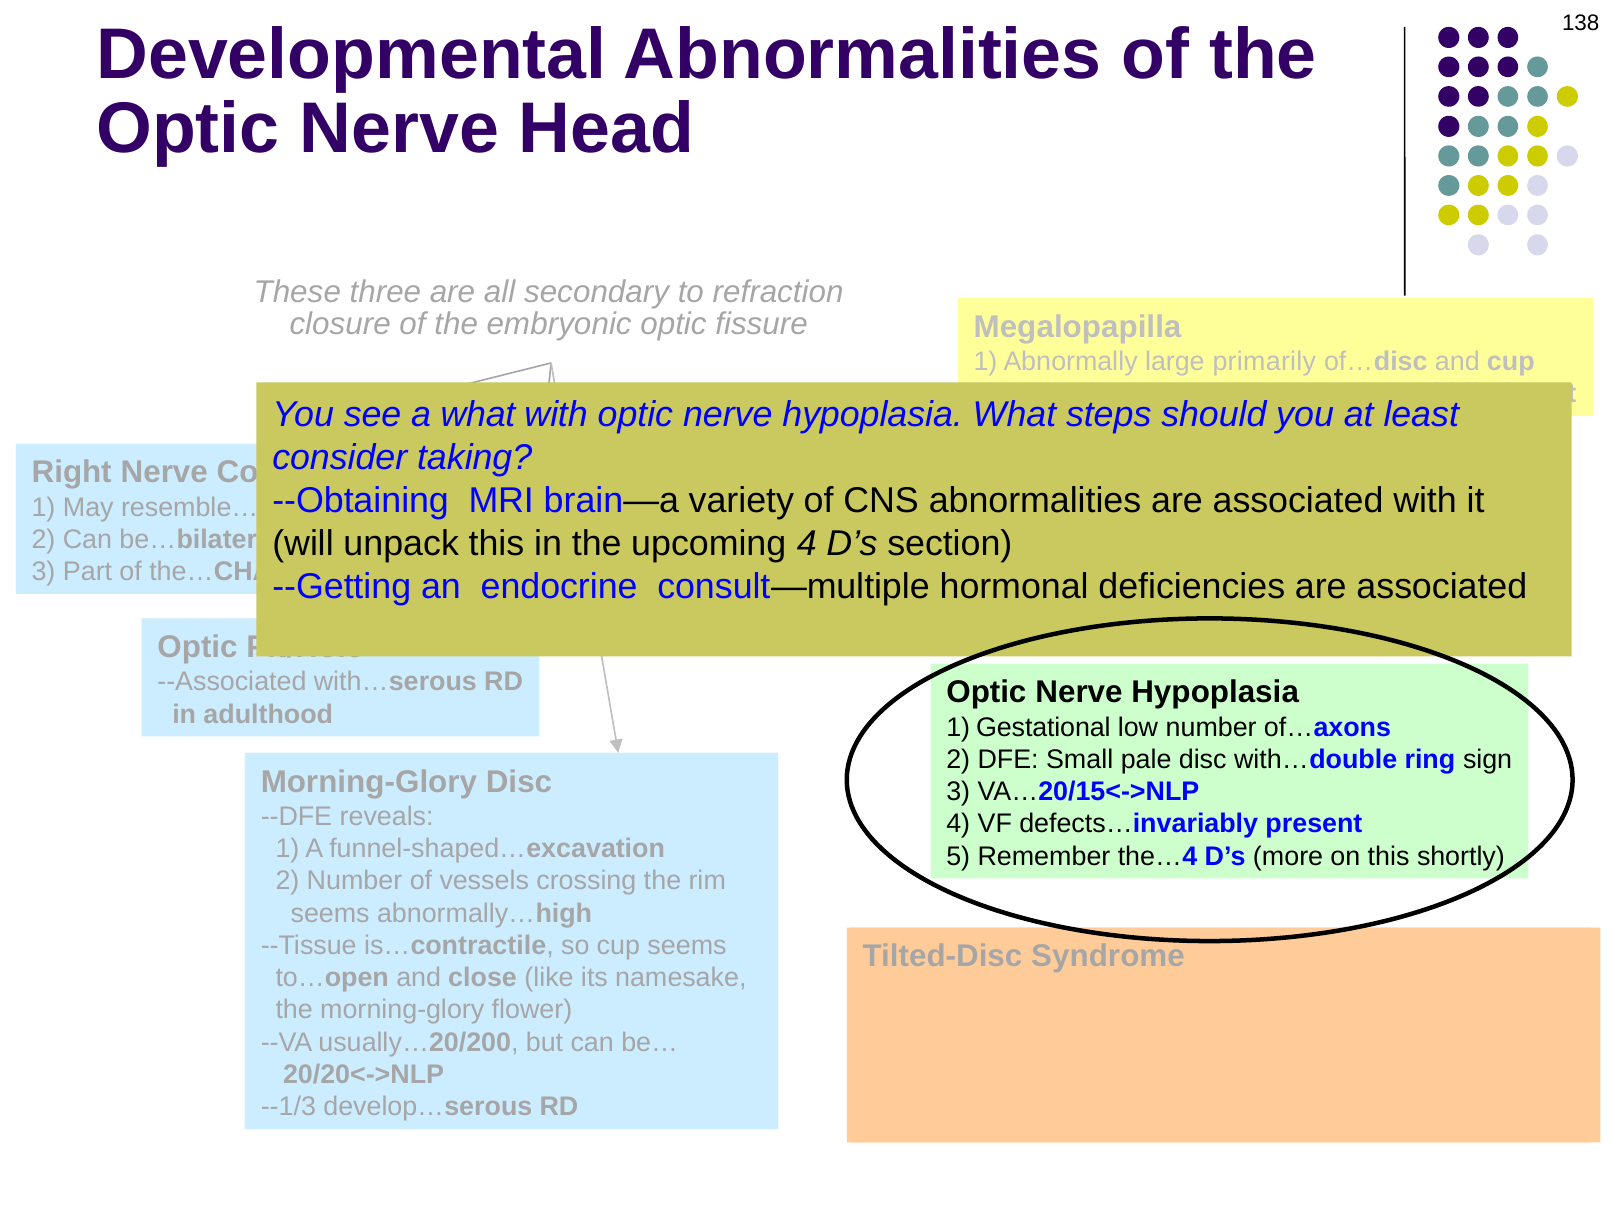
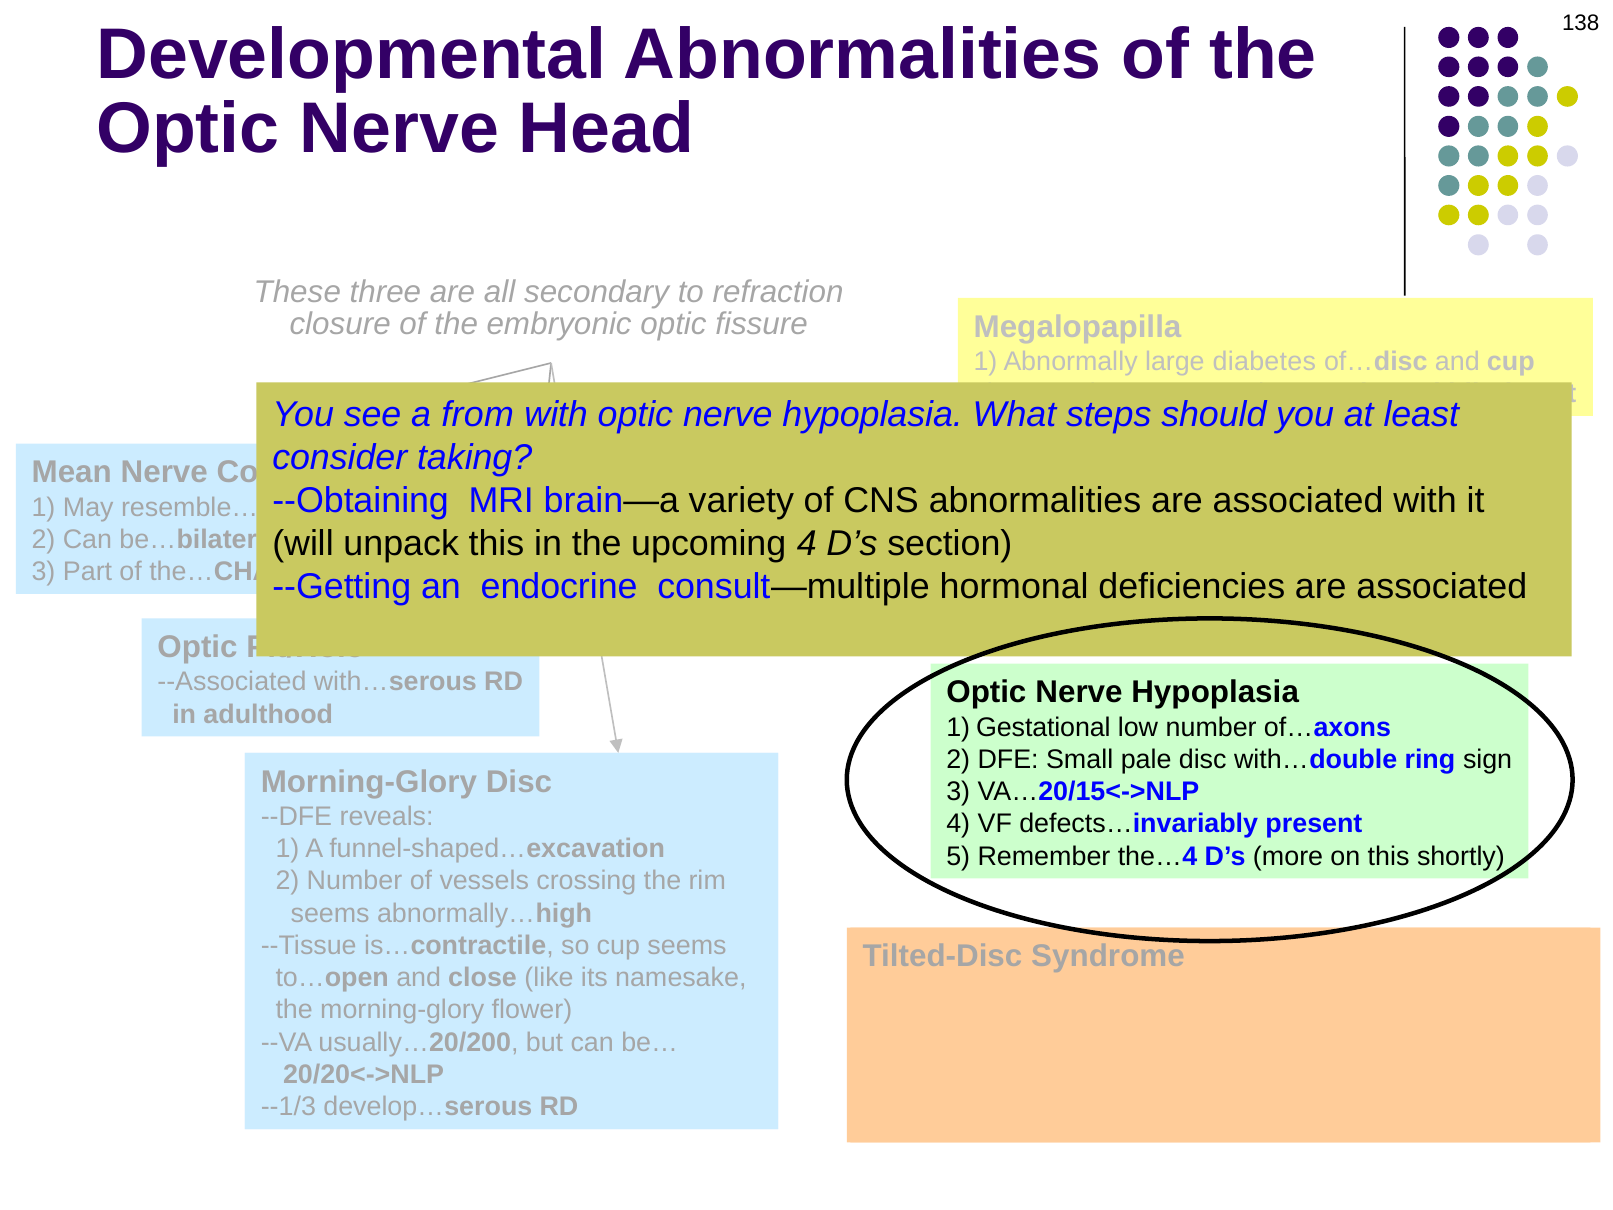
primarily: primarily -> diabetes (1264, 361)
a what: what -> from (478, 414)
Right: Right -> Mean (72, 473)
